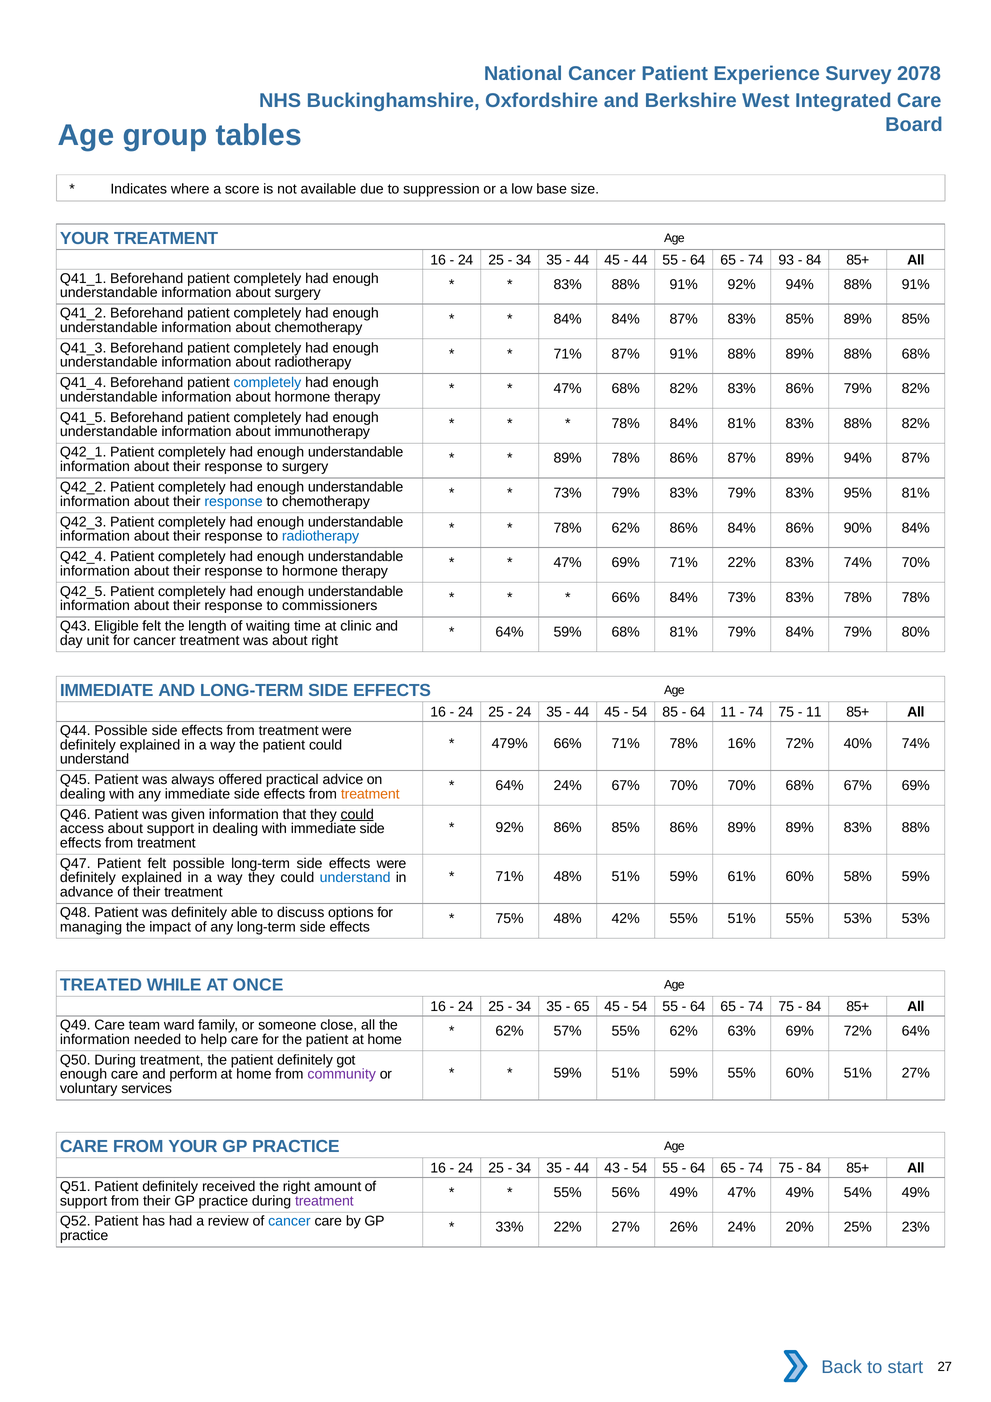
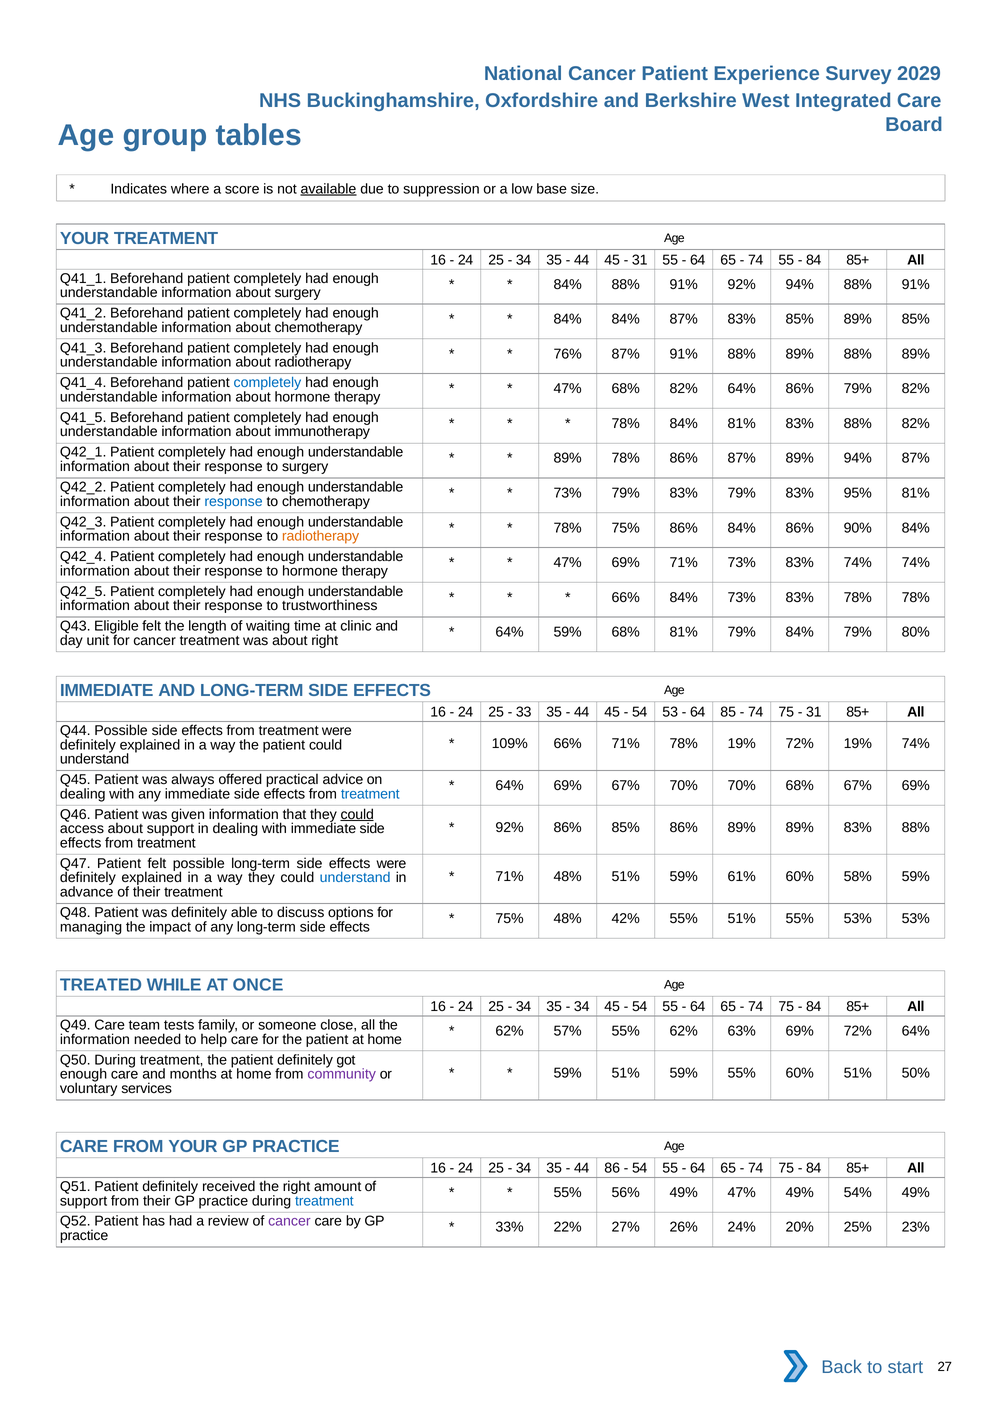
2078: 2078 -> 2029 (919, 74)
available underline: none -> present (328, 189)
44: 44 -> 31 (640, 260)
74 93: 93 -> 55 (786, 260)
83%: 83% -> 84% (568, 284)
71%: 71% -> 76% (568, 354)
89% 88% 68%: 68% -> 89% (916, 354)
82% 83%: 83% -> 64% (742, 389)
78% 62%: 62% -> 75% (626, 528)
radiotherapy colour: blue -> orange (321, 536)
71% 22%: 22% -> 73% (742, 563)
74% 70%: 70% -> 74% (916, 563)
commissioners: commissioners -> trustworthiness (330, 606)
24: 24 -> 33 (524, 712)
85: 85 -> 53 (670, 712)
64 11: 11 -> 85 (728, 712)
11: 11 -> 31 (814, 712)
479%: 479% -> 109% (510, 744)
78% 16%: 16% -> 19% (742, 744)
72% 40%: 40% -> 19% (858, 744)
64% 24%: 24% -> 69% (568, 786)
treatment colour: orange -> blue (370, 794)
65: 65 -> 34 (582, 1007)
ward: ward -> tests (179, 1025)
51% 27%: 27% -> 50% (916, 1073)
perform: perform -> months (193, 1074)
43: 43 -> 86 (612, 1168)
treatment colour: purple -> blue (324, 1201)
cancer colour: blue -> purple (289, 1222)
